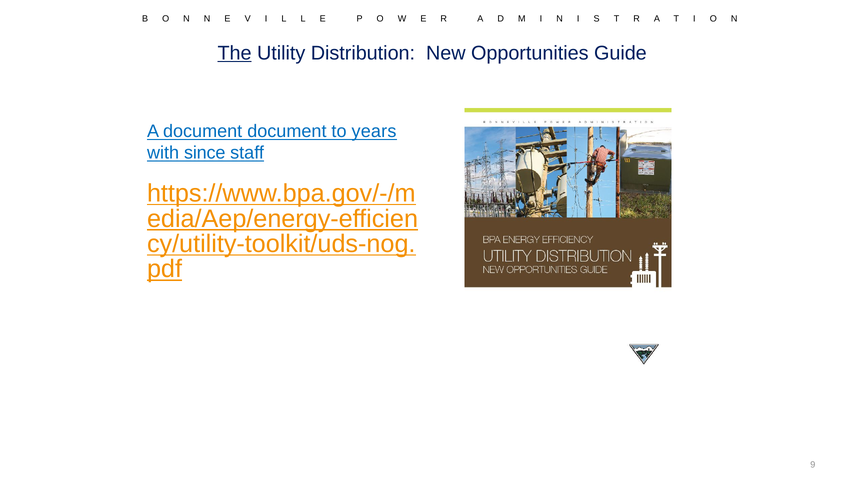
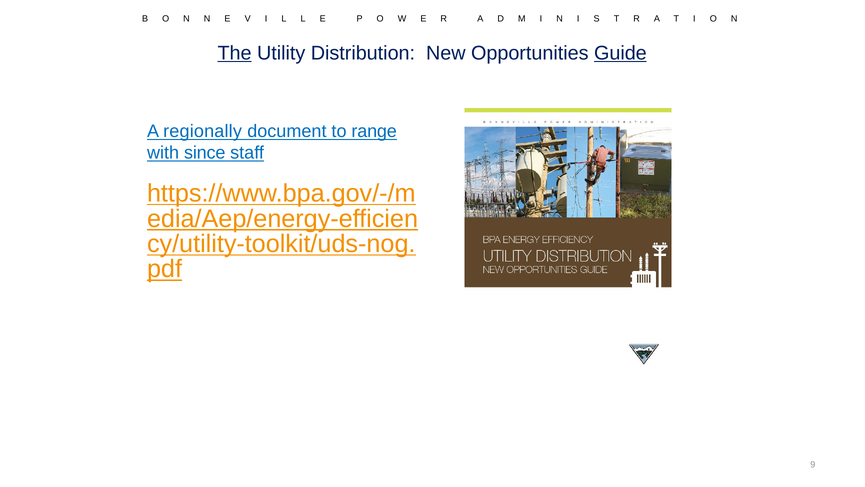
Guide underline: none -> present (620, 53)
A document: document -> regionally (203, 131)
years: years -> range (374, 131)
